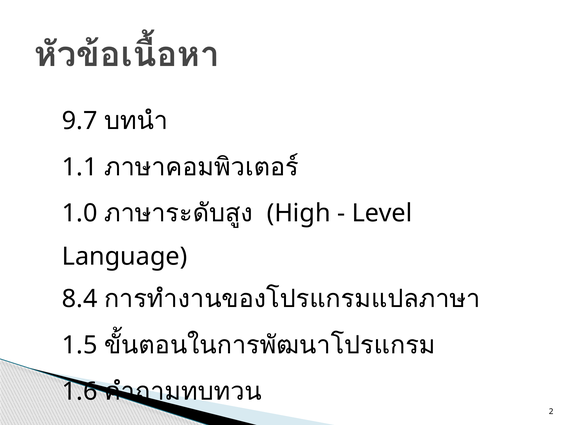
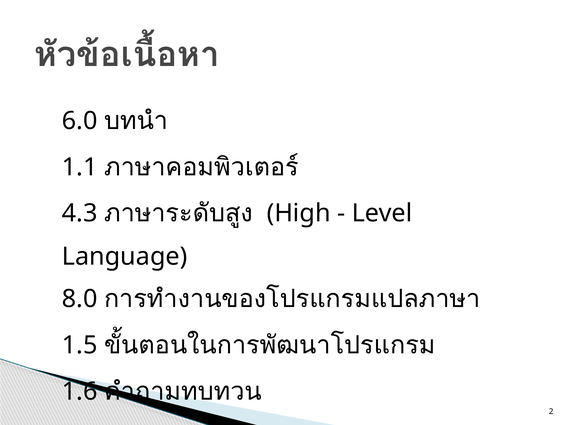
9.7: 9.7 -> 6.0 (80, 121)
1.0: 1.0 -> 4.3 (80, 213)
8.4: 8.4 -> 8.0 (80, 299)
